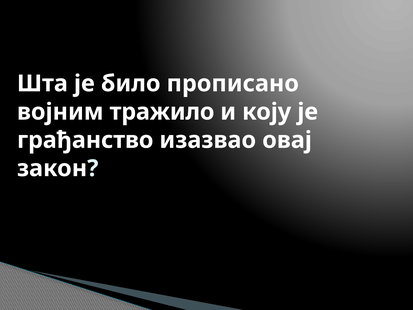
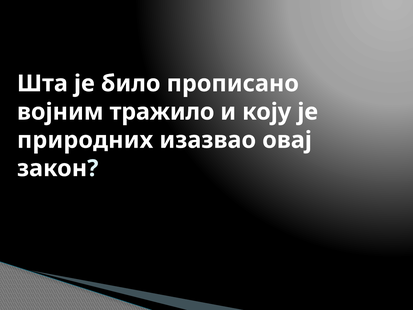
грађанство: грађанство -> природних (85, 140)
